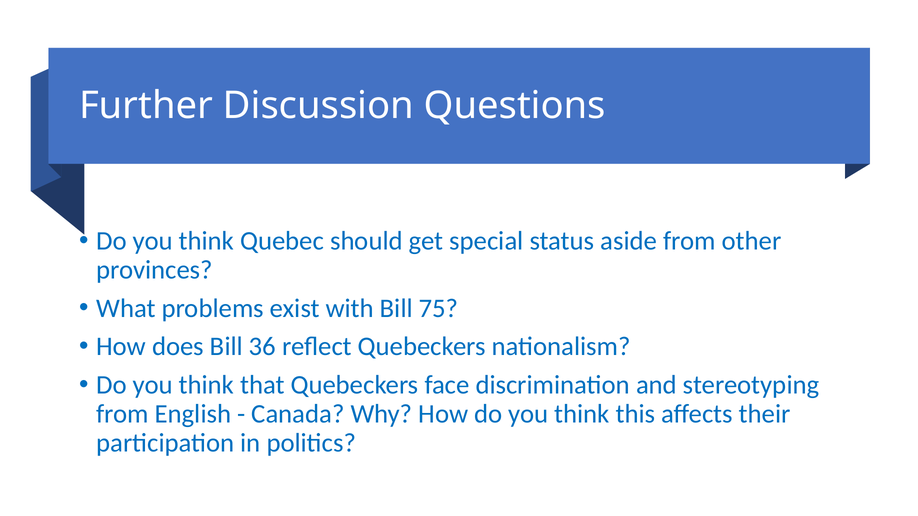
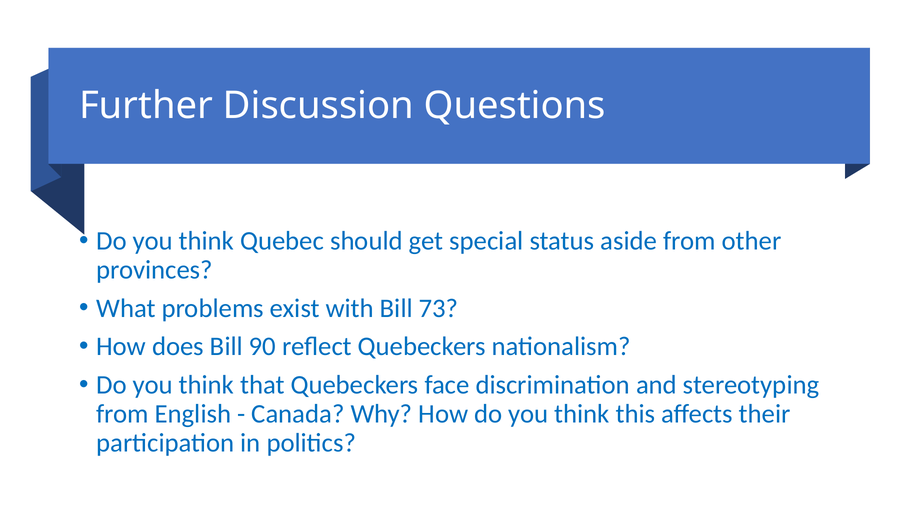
75: 75 -> 73 (439, 308)
36: 36 -> 90 (263, 347)
